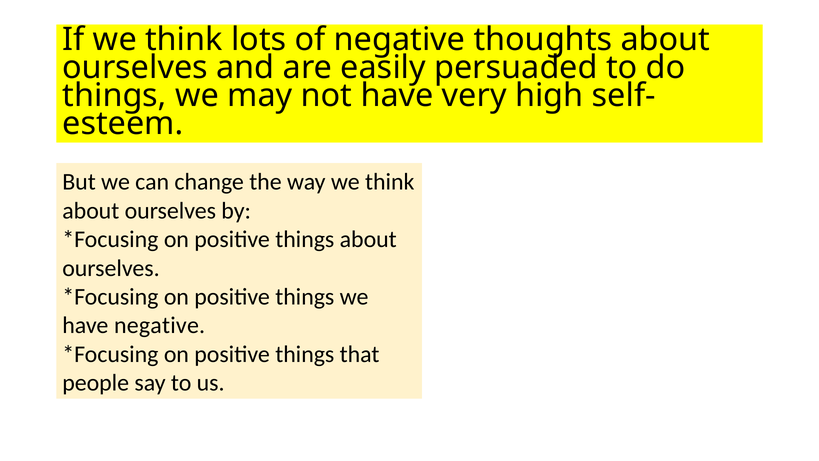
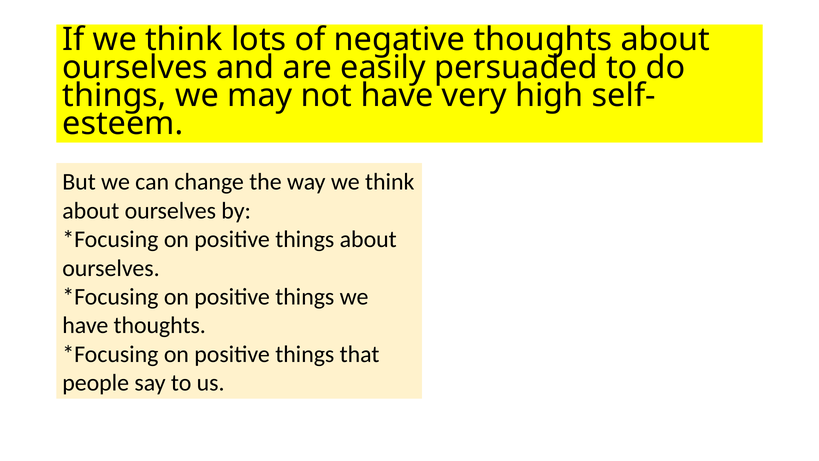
have negative: negative -> thoughts (160, 325)
